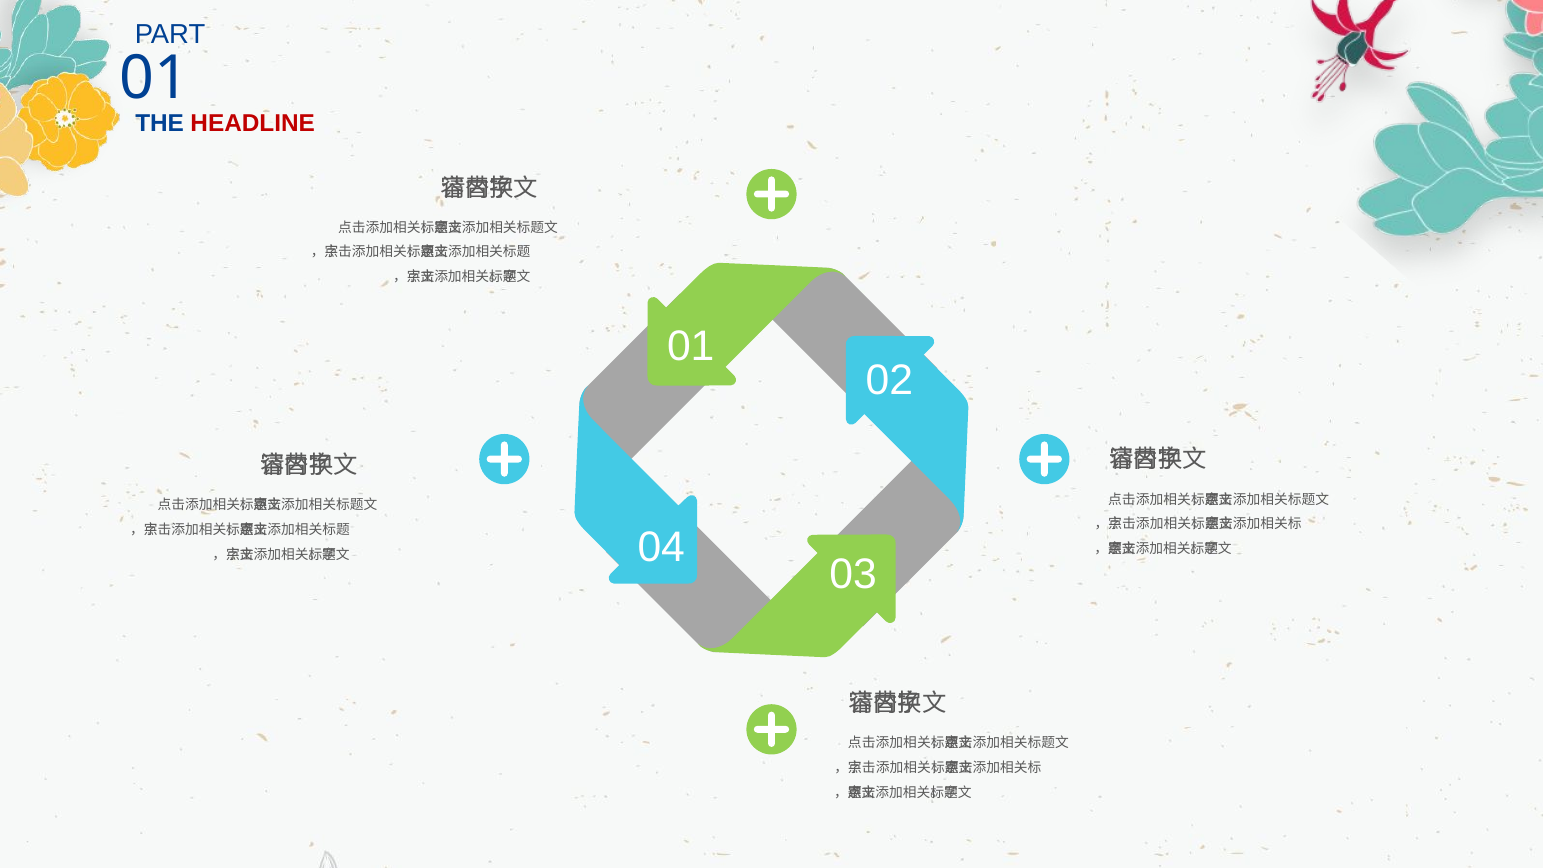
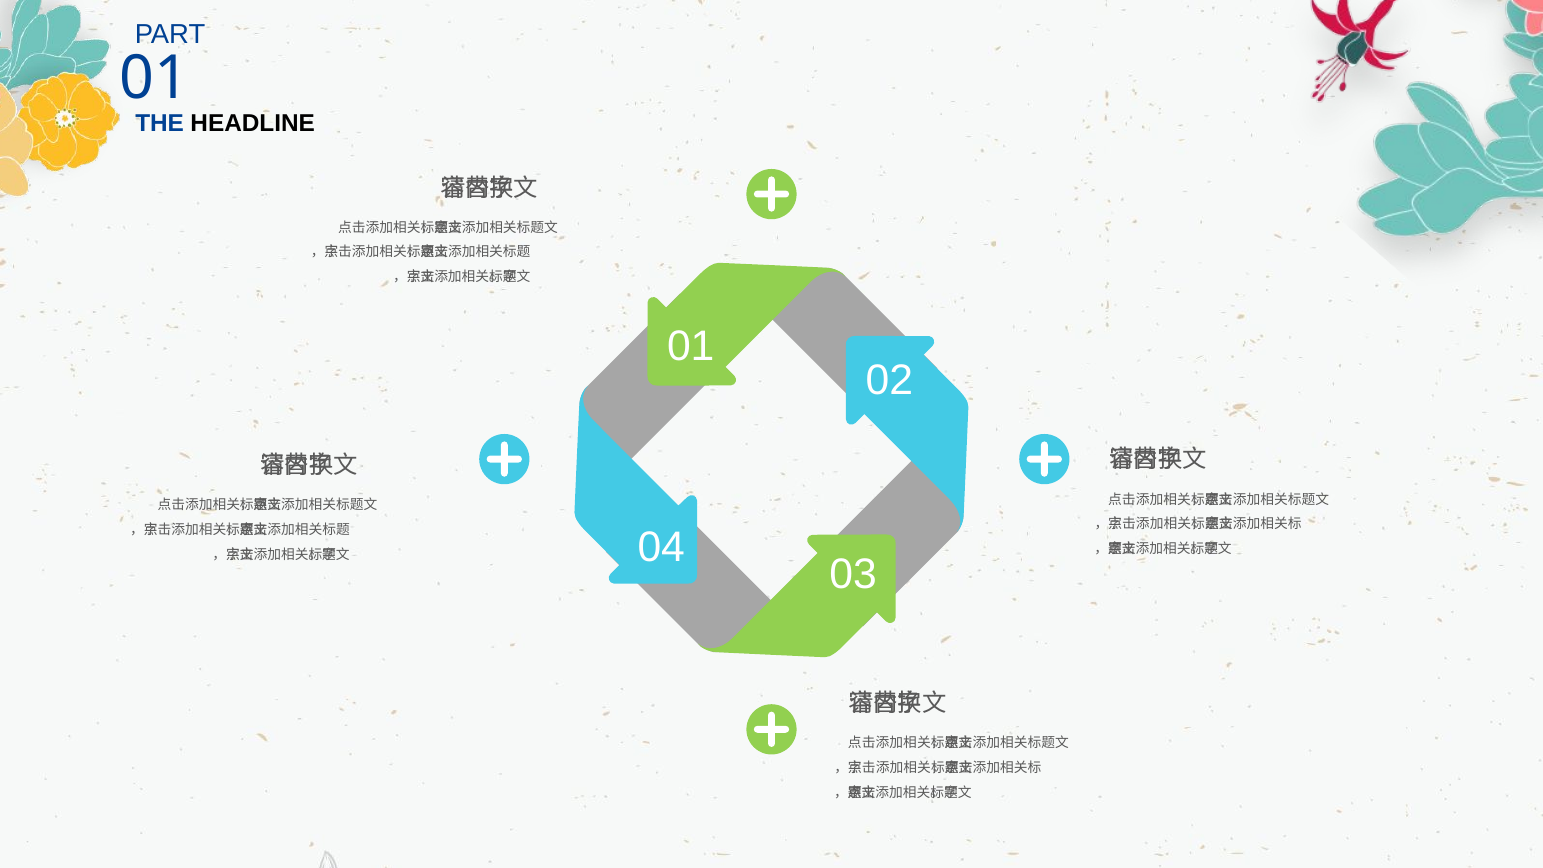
HEADLINE colour: red -> black (253, 123)
